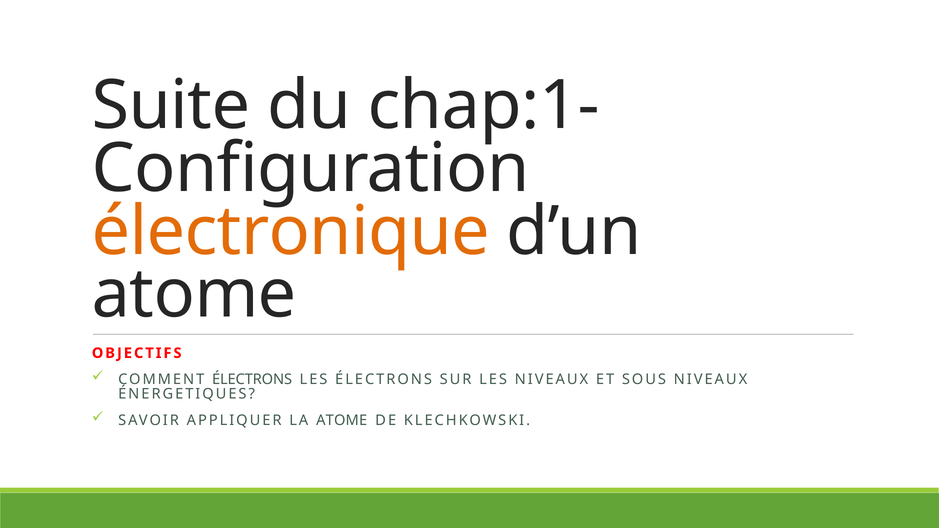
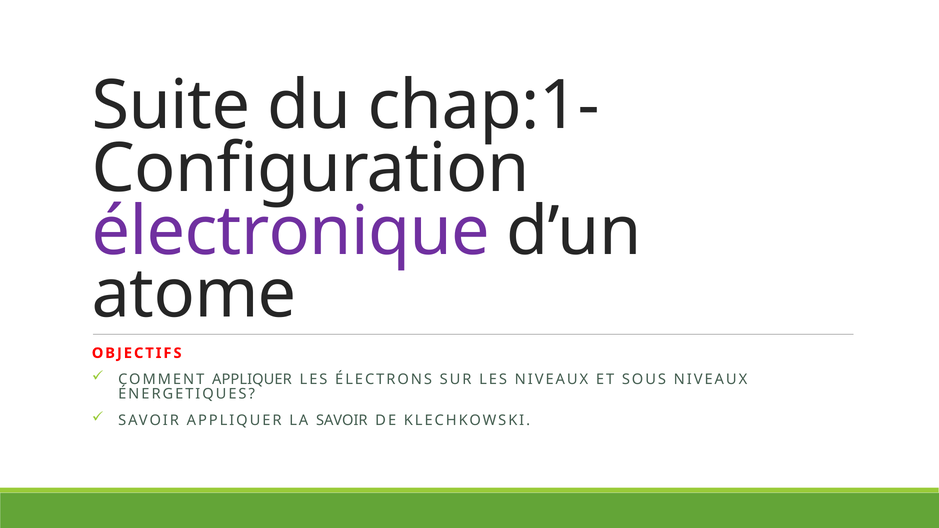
électronique colour: orange -> purple (291, 232)
COMMENT ÉLECTRONS: ÉLECTRONS -> APPLIQUER (252, 380)
LA ATOME: ATOME -> SAVOIR (342, 421)
